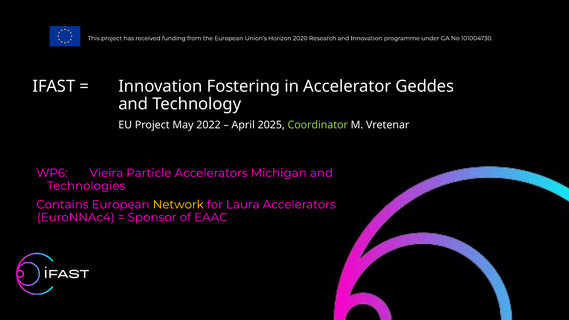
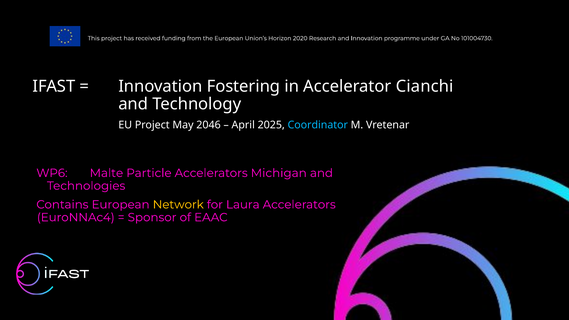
Geddes: Geddes -> Cianchi (425, 86)
2022: 2022 -> 2046 (209, 125)
Coordinator colour: light green -> light blue (318, 125)
Vieira: Vieira -> Malte (106, 173)
